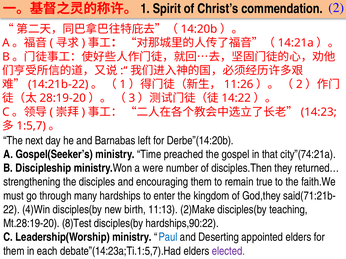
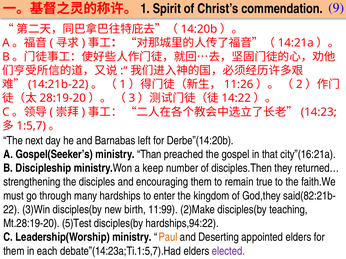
commendation 2: 2 -> 9 (336, 8)
Time: Time -> Than (149, 155)
city”(74:21a: city”(74:21a -> city”(16:21a (308, 155)
were: were -> keep (153, 168)
said(71:21b-: said(71:21b- -> said(82:21b- (309, 196)
4)Win: 4)Win -> 3)Win (36, 210)
11:13: 11:13 -> 11:99 (163, 210)
8)Test: 8)Test -> 5)Test (77, 224)
hardships,90:22: hardships,90:22 -> hardships,94:22 (182, 224)
Paul colour: blue -> orange (168, 238)
